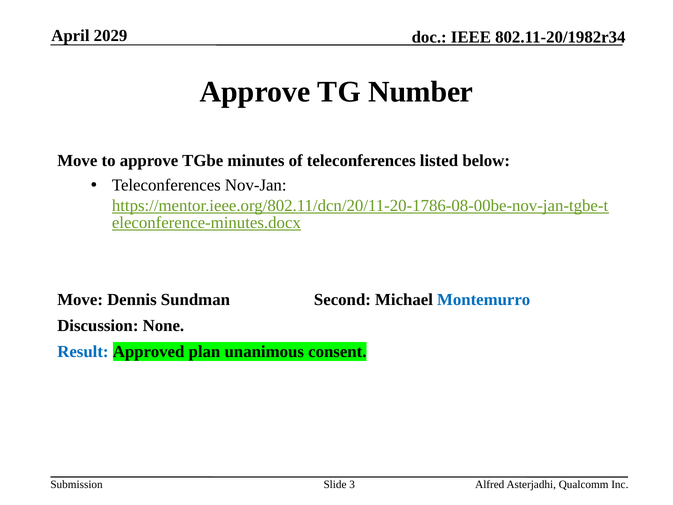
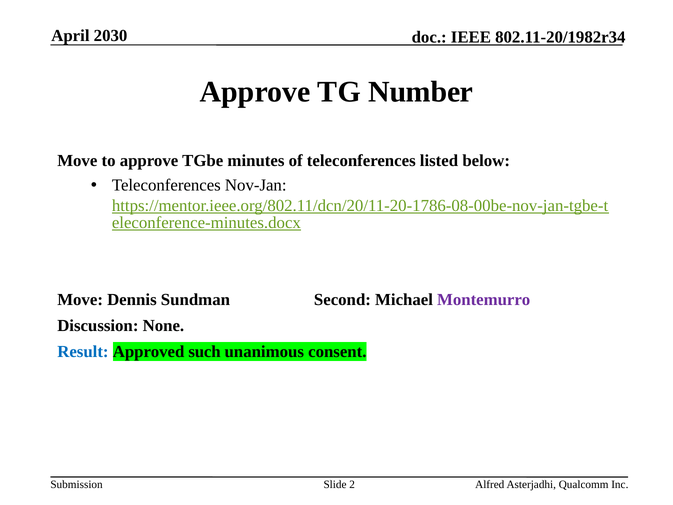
2029: 2029 -> 2030 (111, 36)
Montemurro colour: blue -> purple (484, 300)
plan: plan -> such (205, 351)
3: 3 -> 2 (352, 484)
